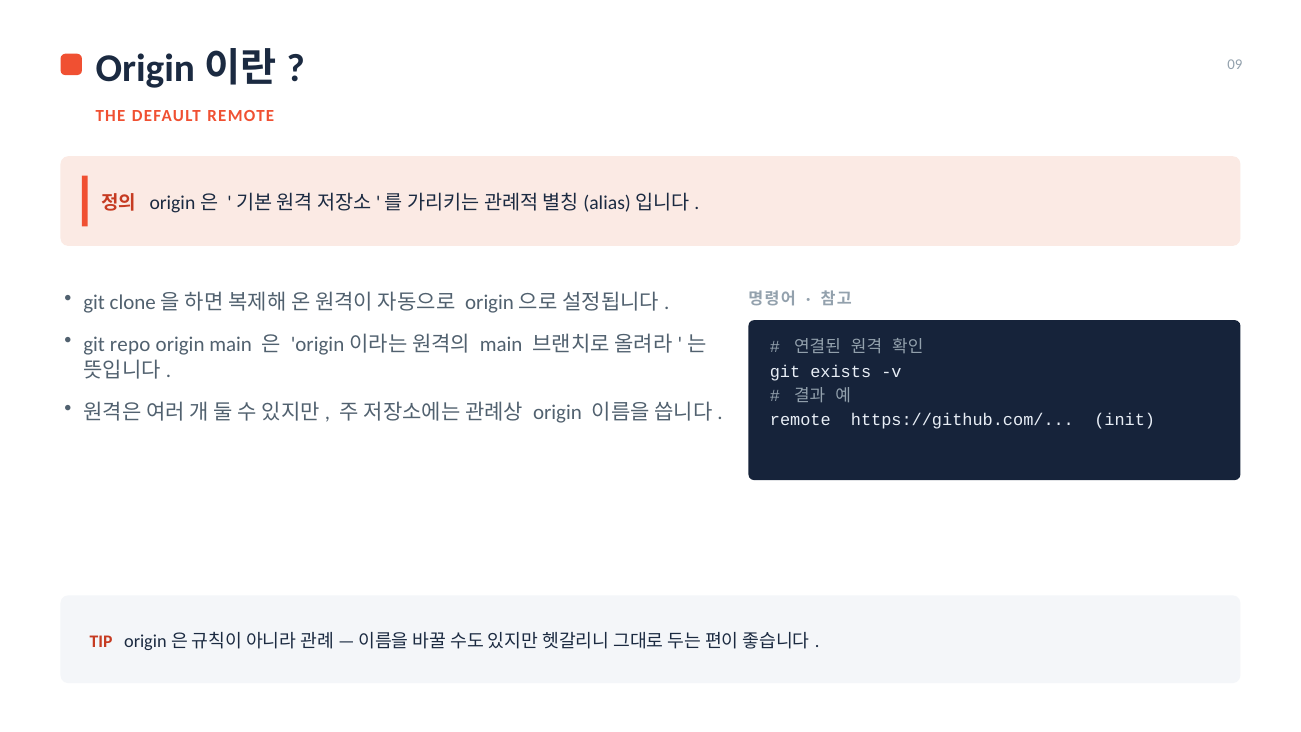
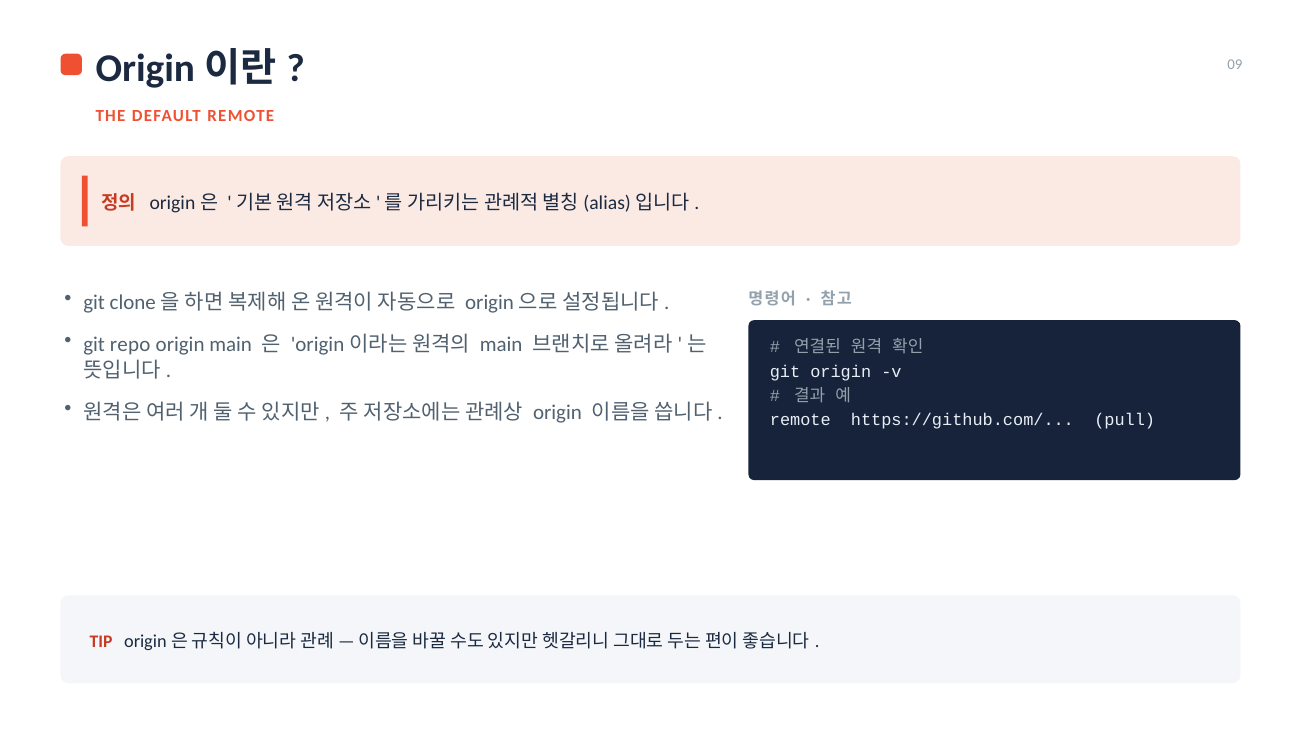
git exists: exists -> origin (841, 371)
init: init -> pull (1125, 420)
